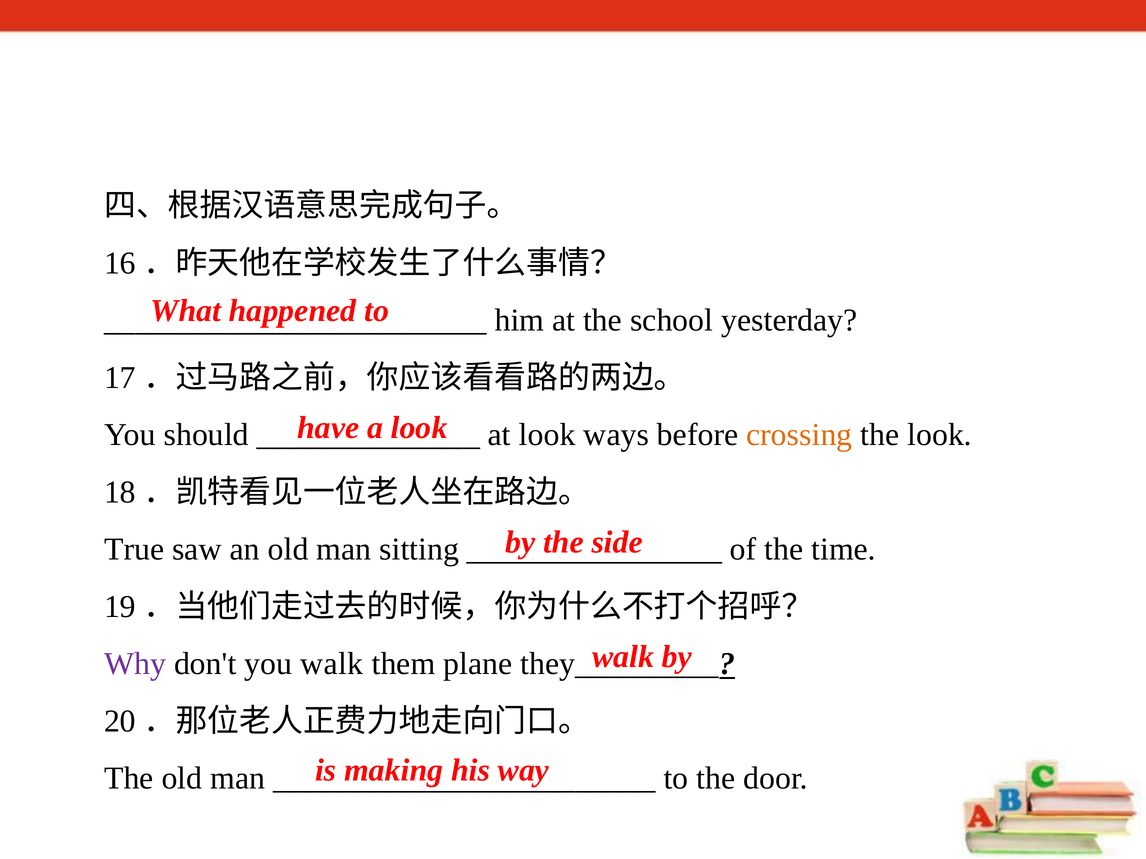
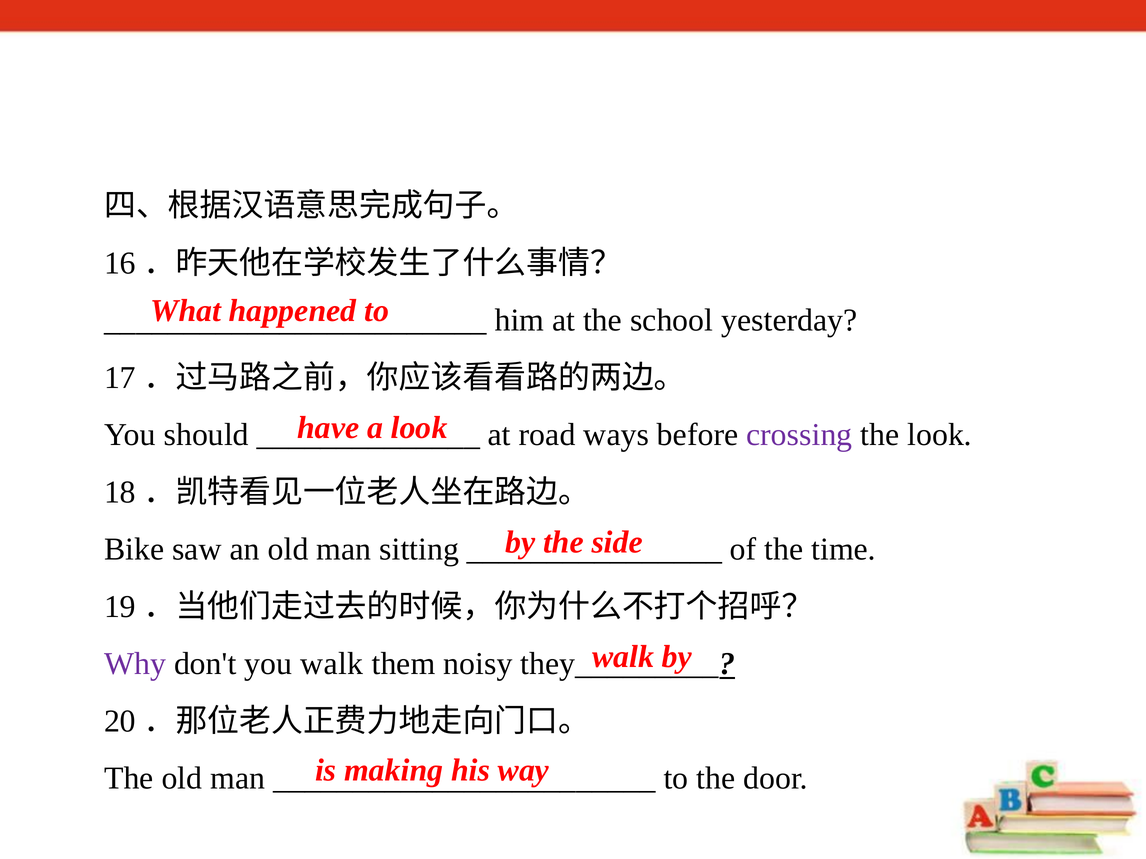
at look: look -> road (547, 435)
crossing colour: orange -> purple (799, 435)
True: True -> Bike (134, 550)
plane: plane -> noisy (478, 664)
